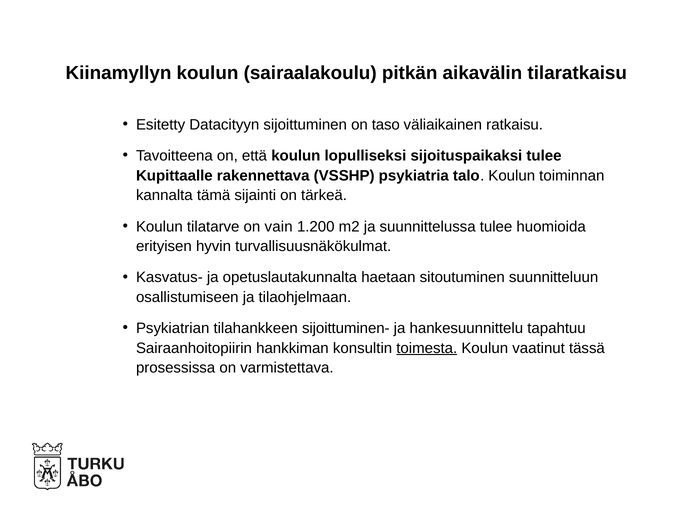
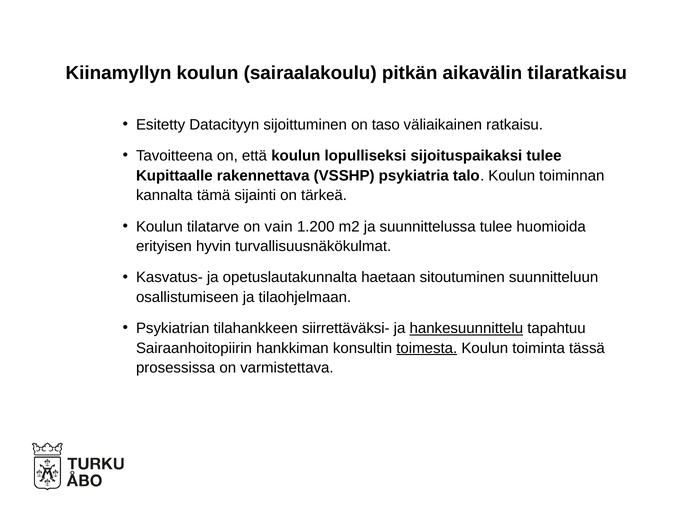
sijoittuminen-: sijoittuminen- -> siirrettäväksi- (346, 328)
hankesuunnittelu underline: none -> present (466, 328)
vaatinut: vaatinut -> toiminta (539, 348)
